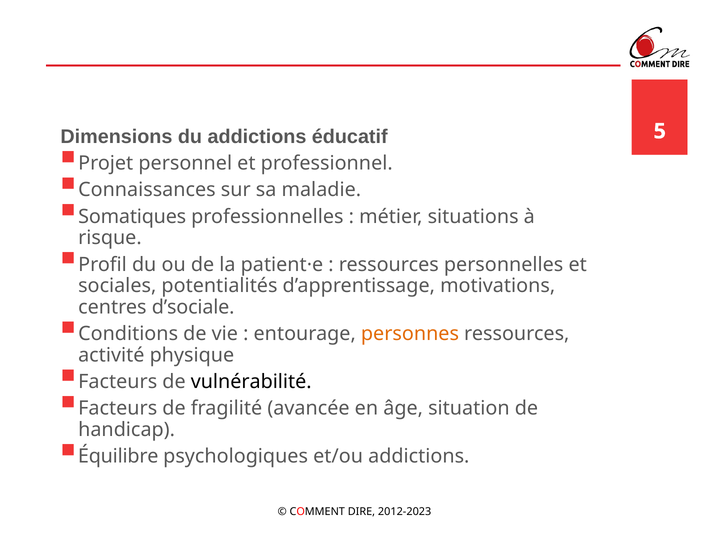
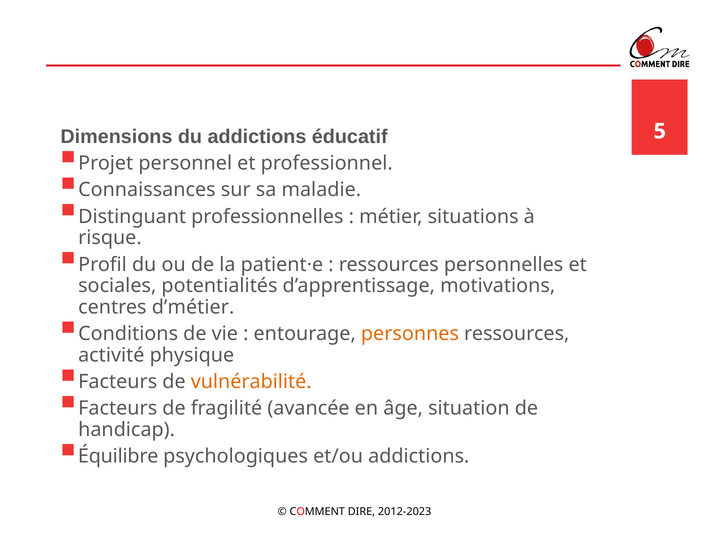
Somatiques: Somatiques -> Distinguant (132, 217)
d’sociale: d’sociale -> d’métier (193, 307)
vulnérabilité colour: black -> orange (251, 382)
